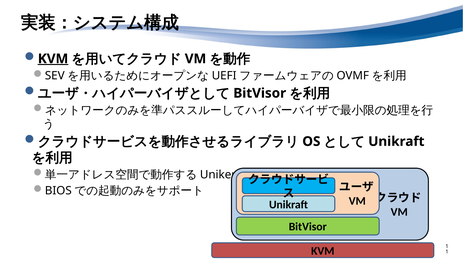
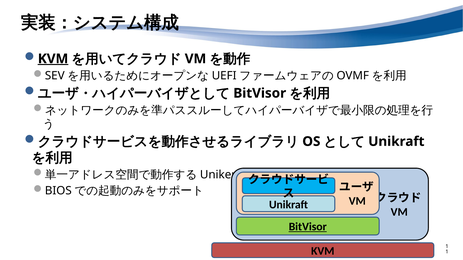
BitVisor underline: none -> present (308, 227)
